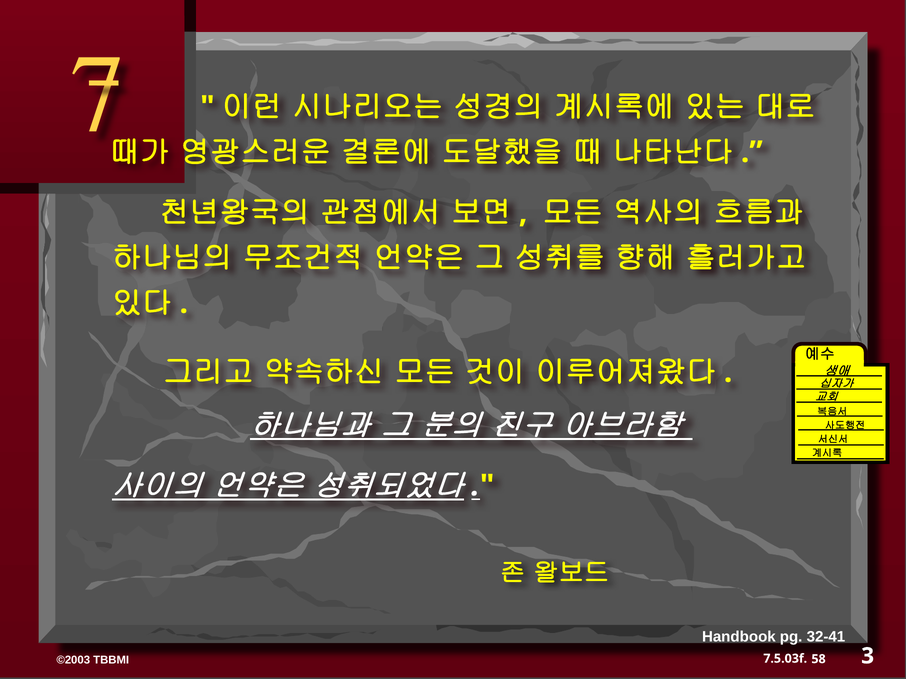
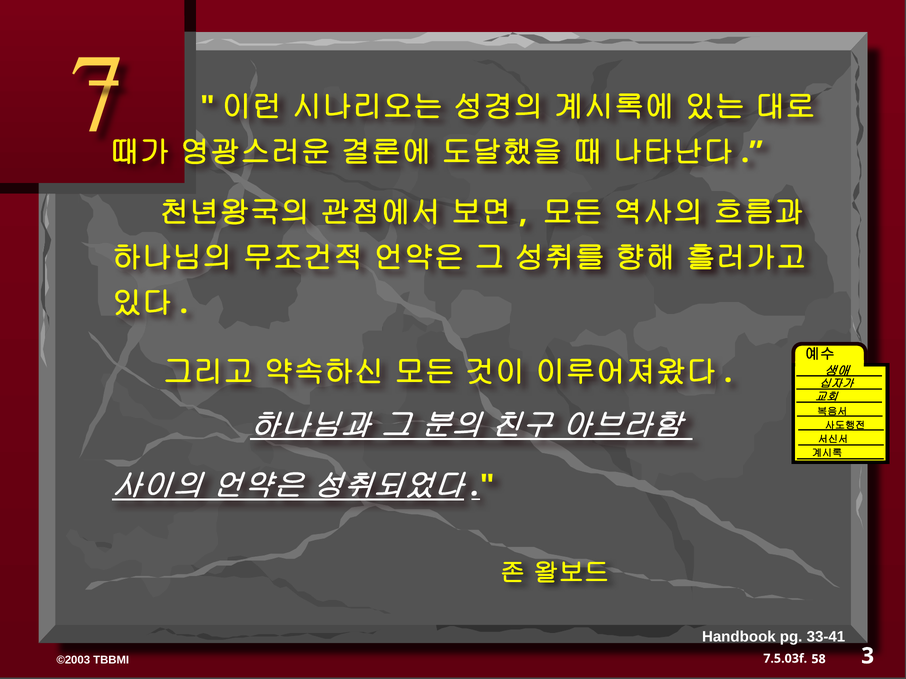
32-41: 32-41 -> 33-41 (826, 637)
